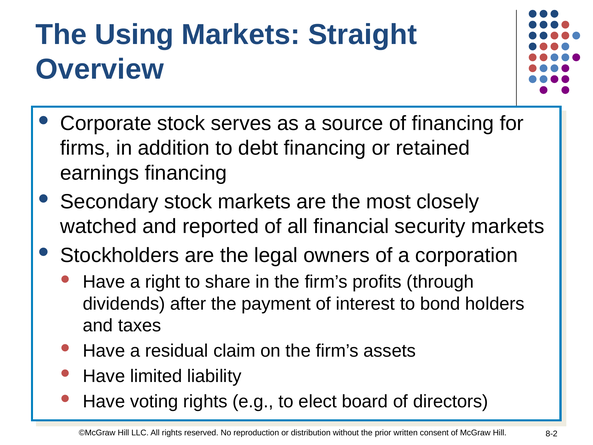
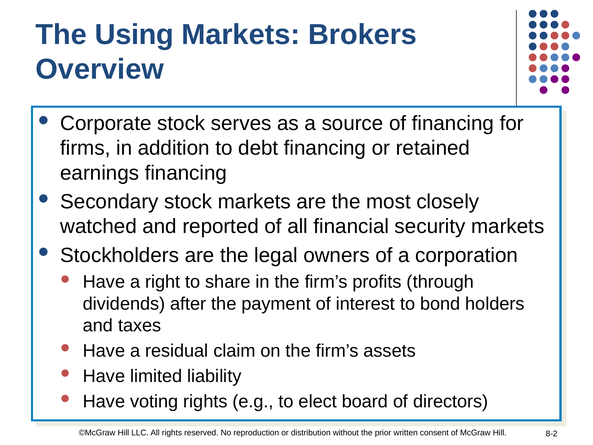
Straight: Straight -> Brokers (363, 35)
